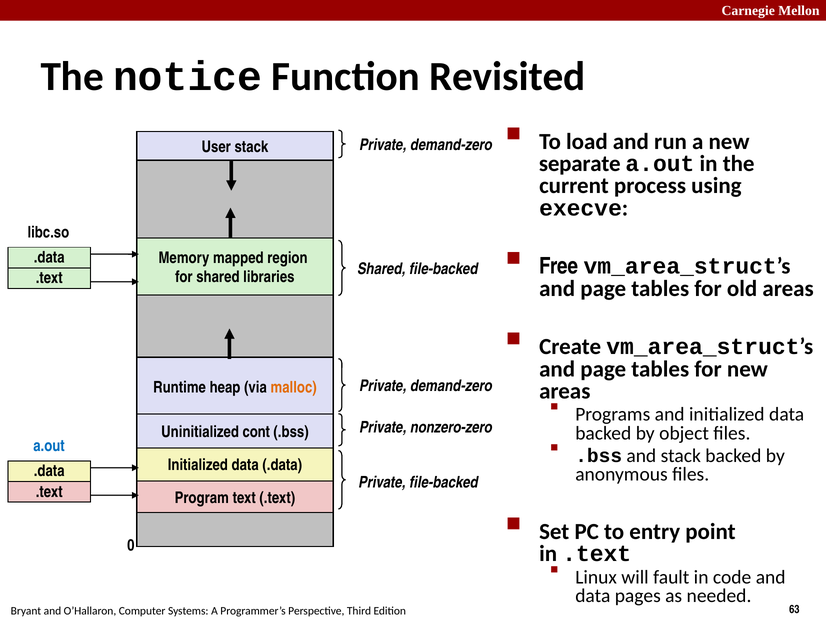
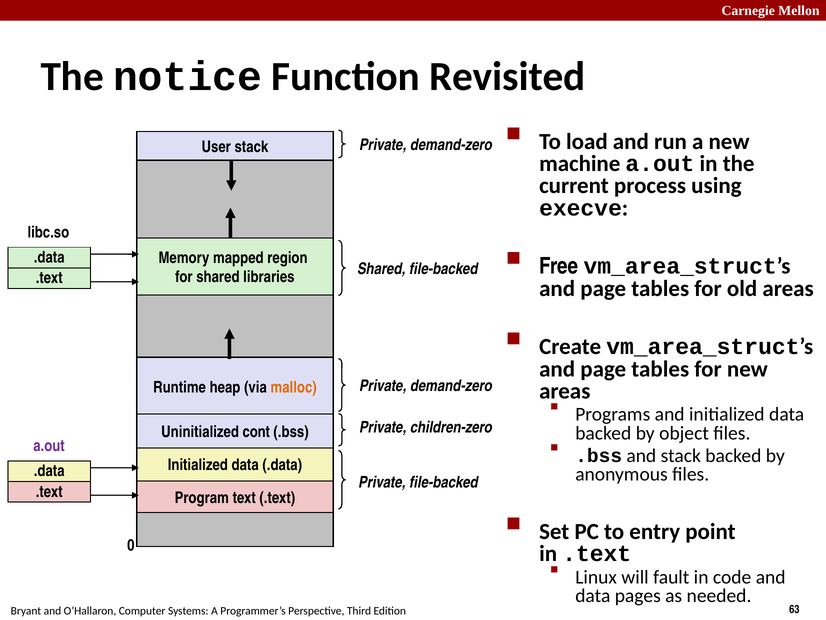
separate: separate -> machine (580, 164)
nonzero-zero: nonzero-zero -> children-zero (451, 427)
a.out colour: blue -> purple (49, 445)
